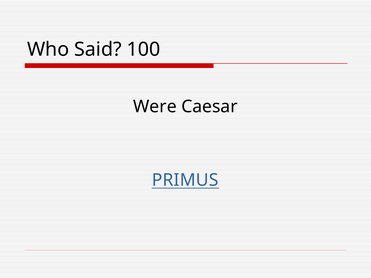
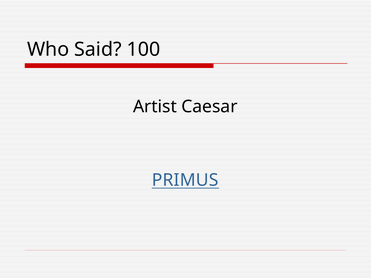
Were: Were -> Artist (155, 107)
